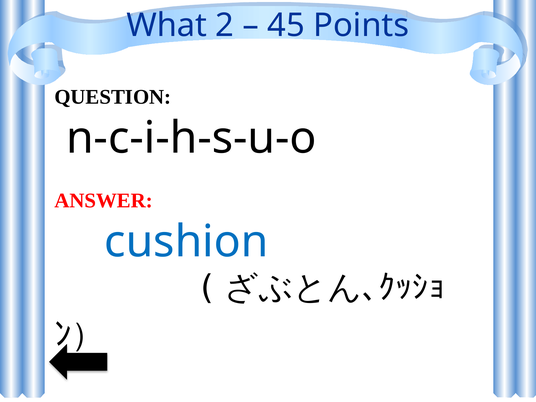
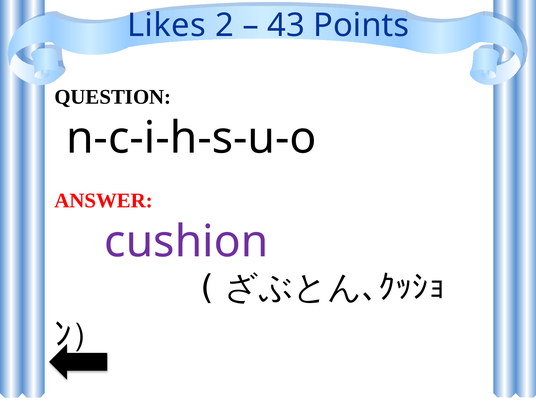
What: What -> Likes (166, 25)
45: 45 -> 43 (286, 25)
cushion colour: blue -> purple (186, 242)
